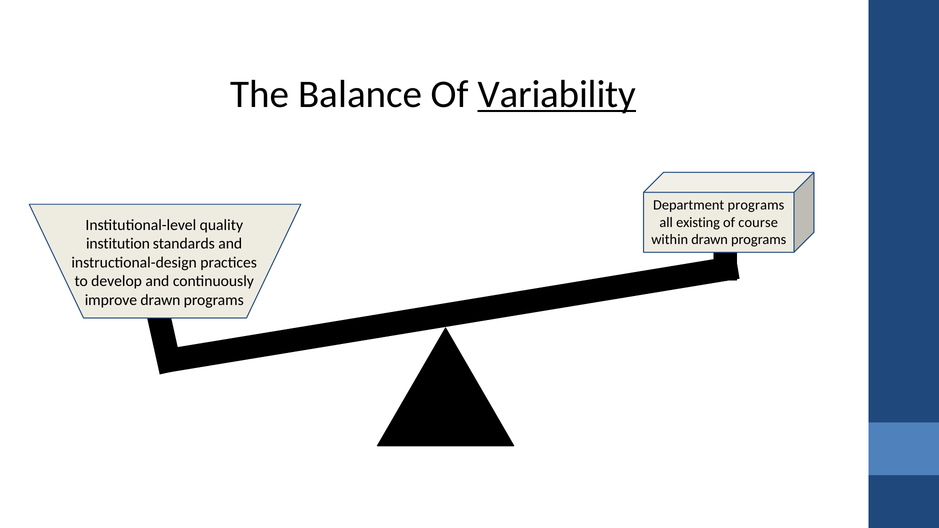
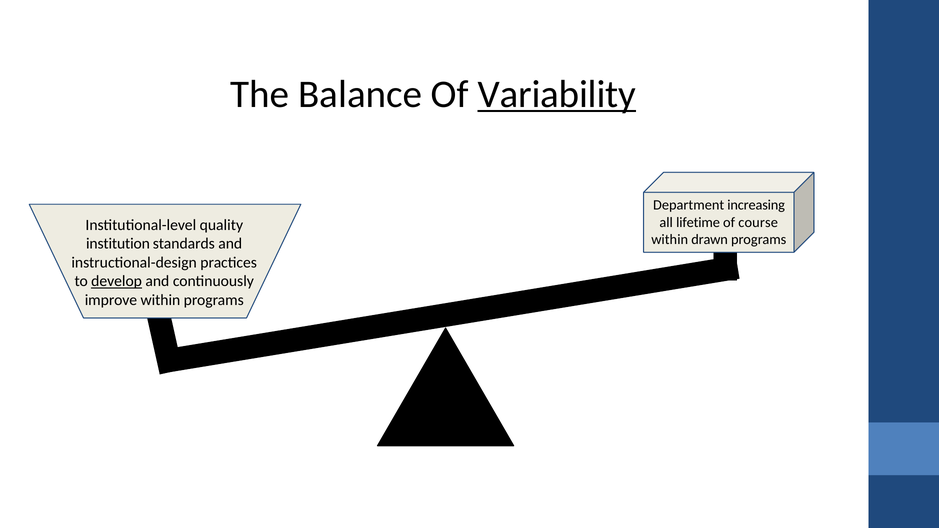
Department programs: programs -> increasing (756, 205)
existing: existing -> lifetime (698, 222)
develop underline: none -> present (117, 281)
improve drawn: drawn -> within (160, 300)
